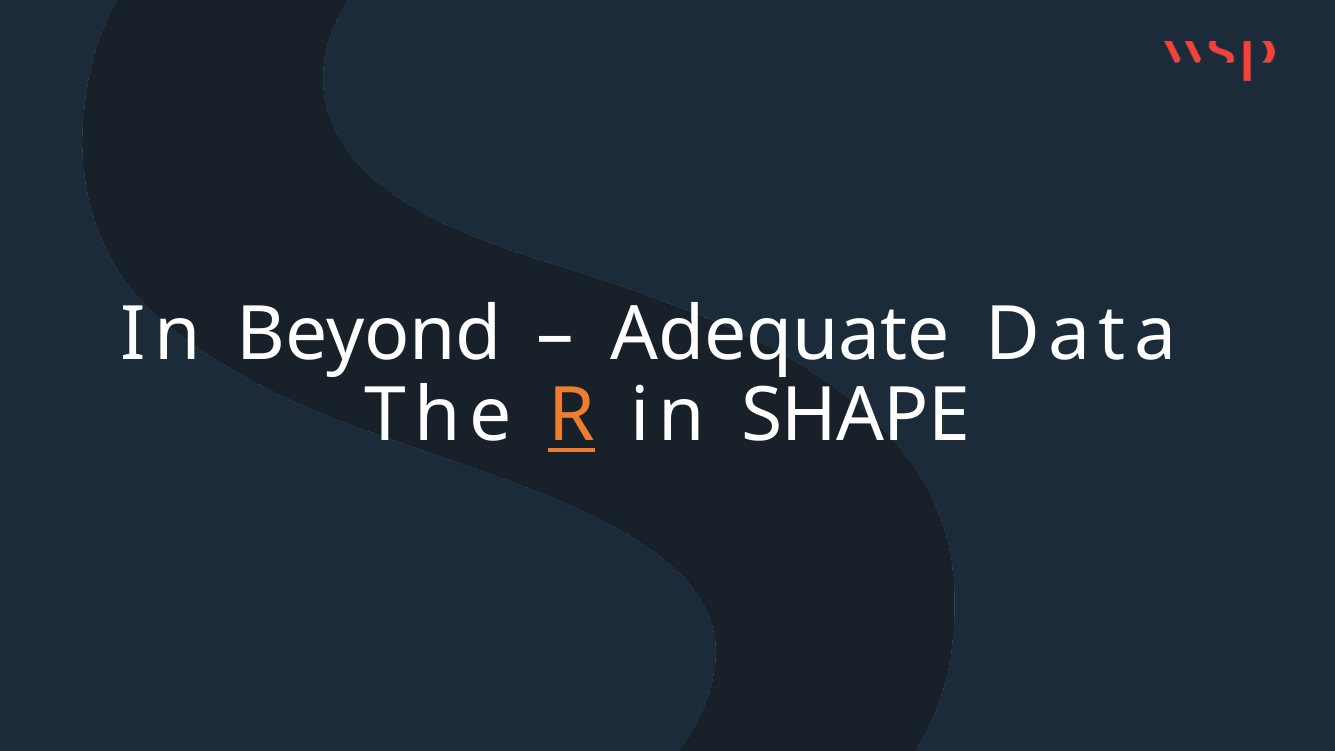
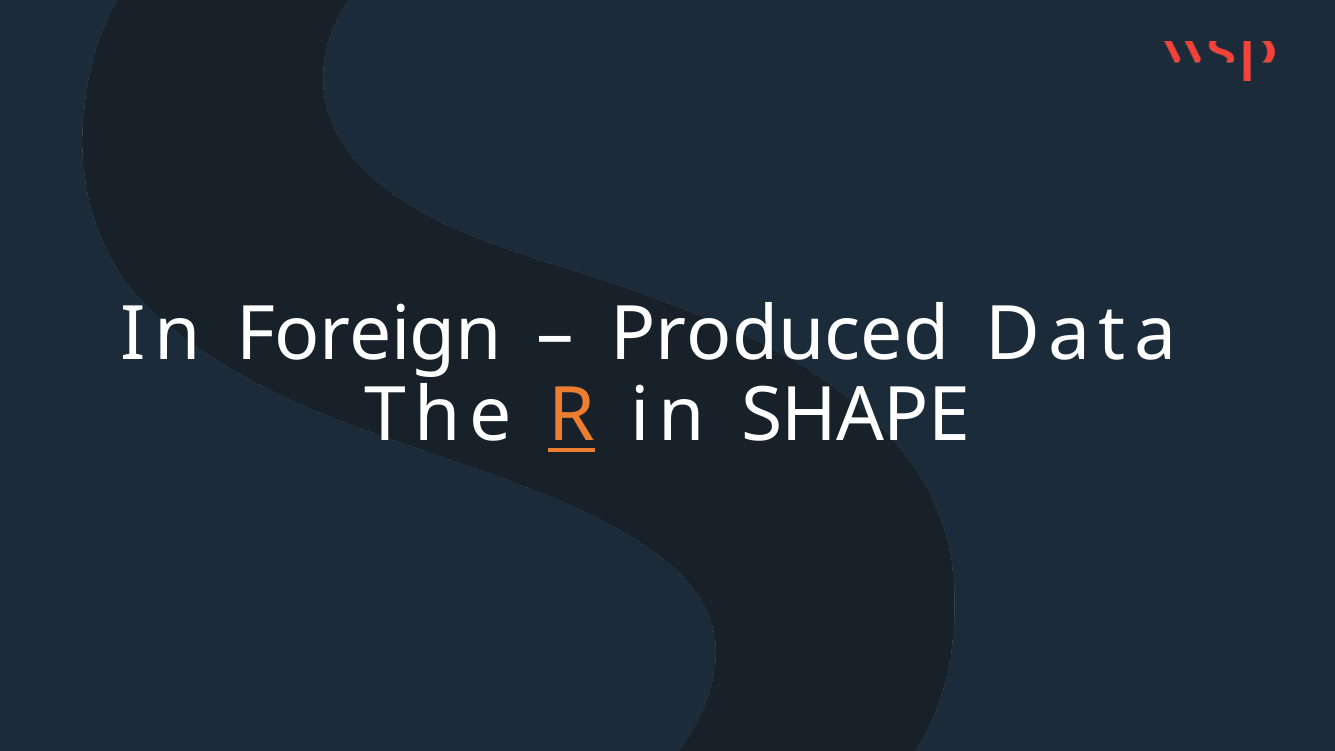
Beyond: Beyond -> Foreign (369, 334)
Adequate: Adequate -> Produced (780, 334)
